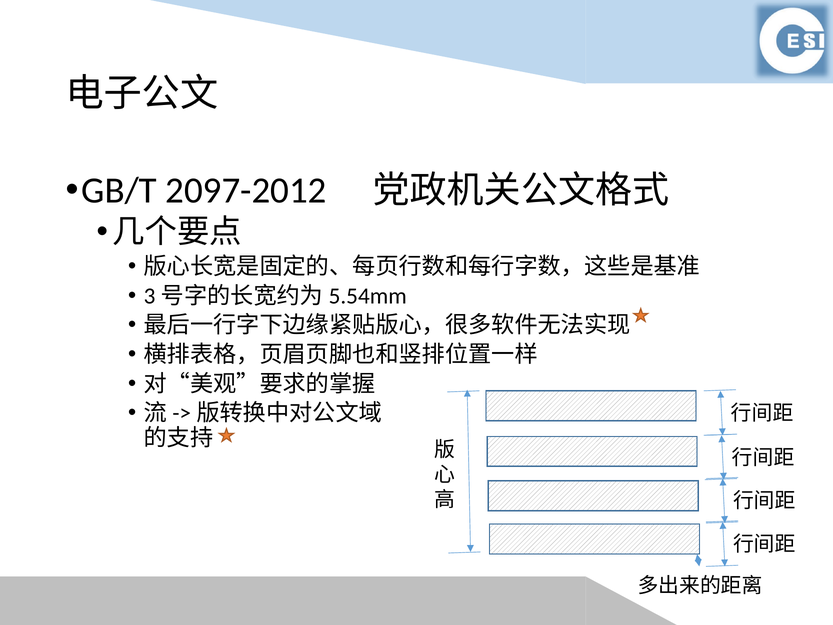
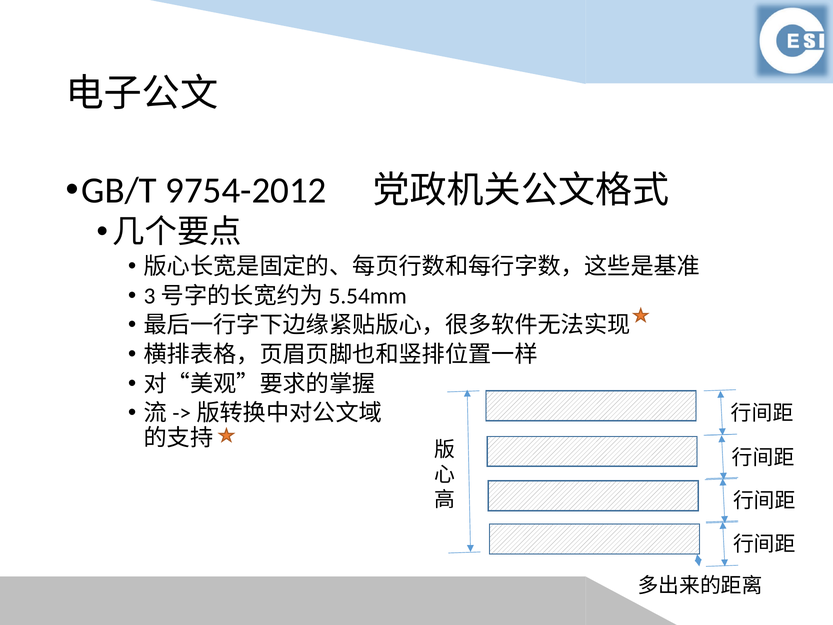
2097-2012: 2097-2012 -> 9754-2012 (246, 190)
